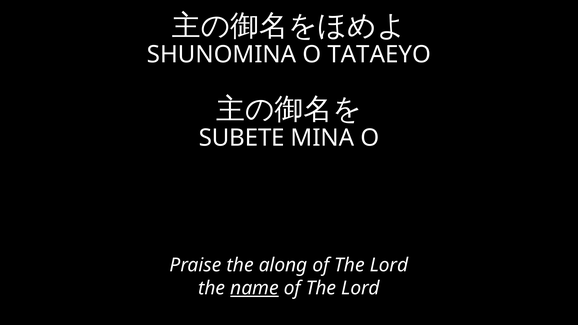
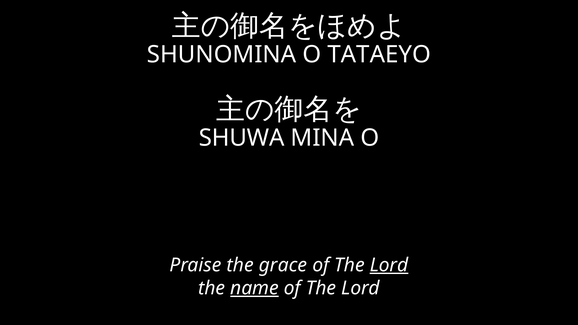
SUBETE: SUBETE -> SHUWA (242, 138)
along: along -> grace (283, 265)
Lord underline: none -> present (389, 265)
